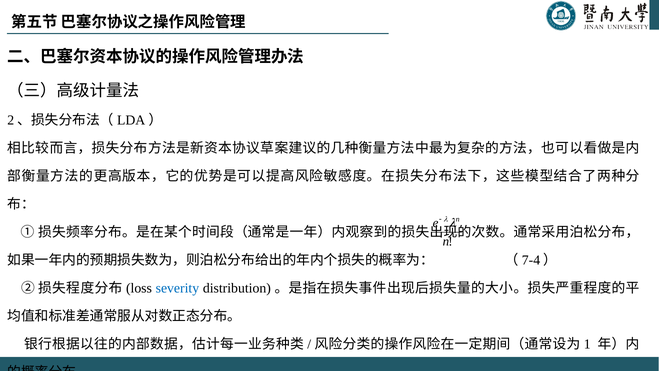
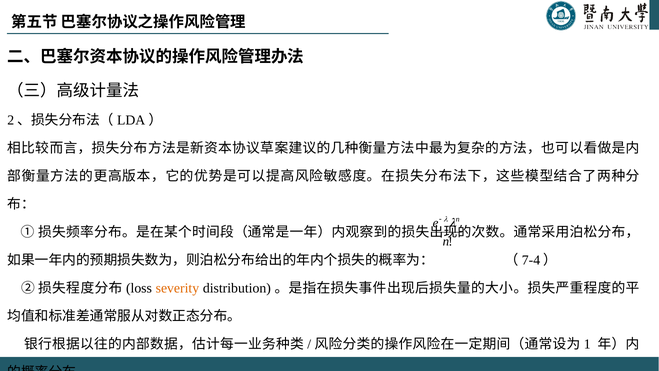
severity colour: blue -> orange (177, 288)
